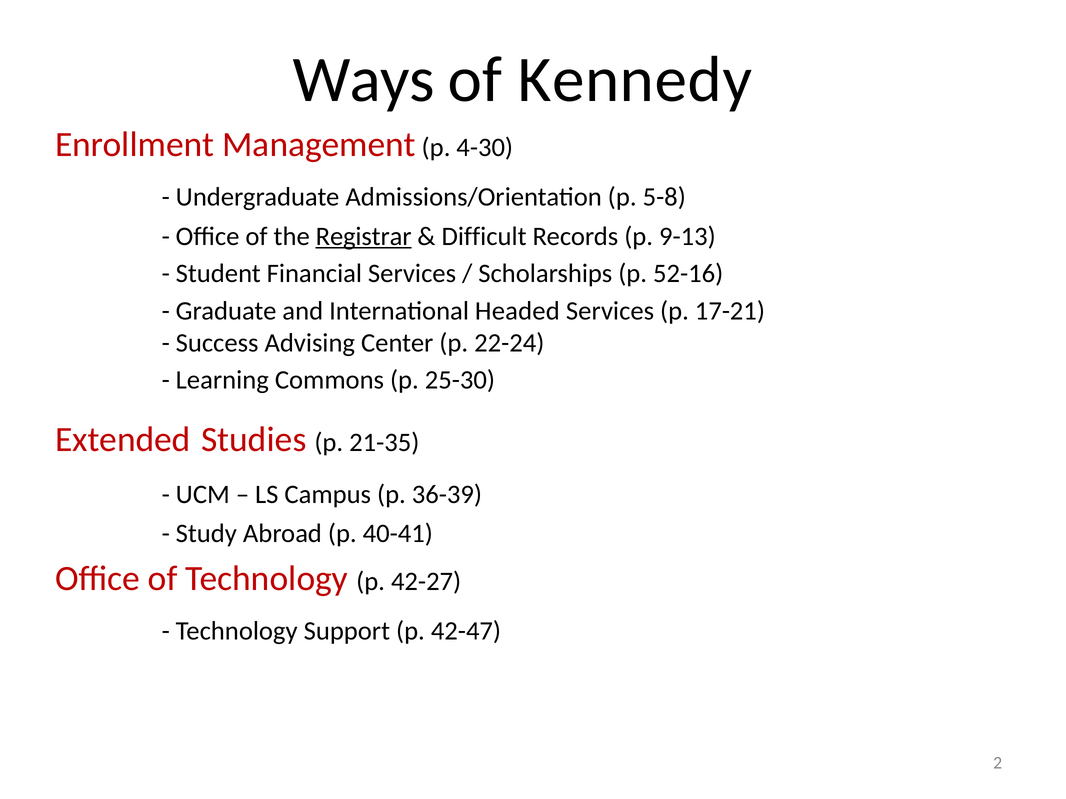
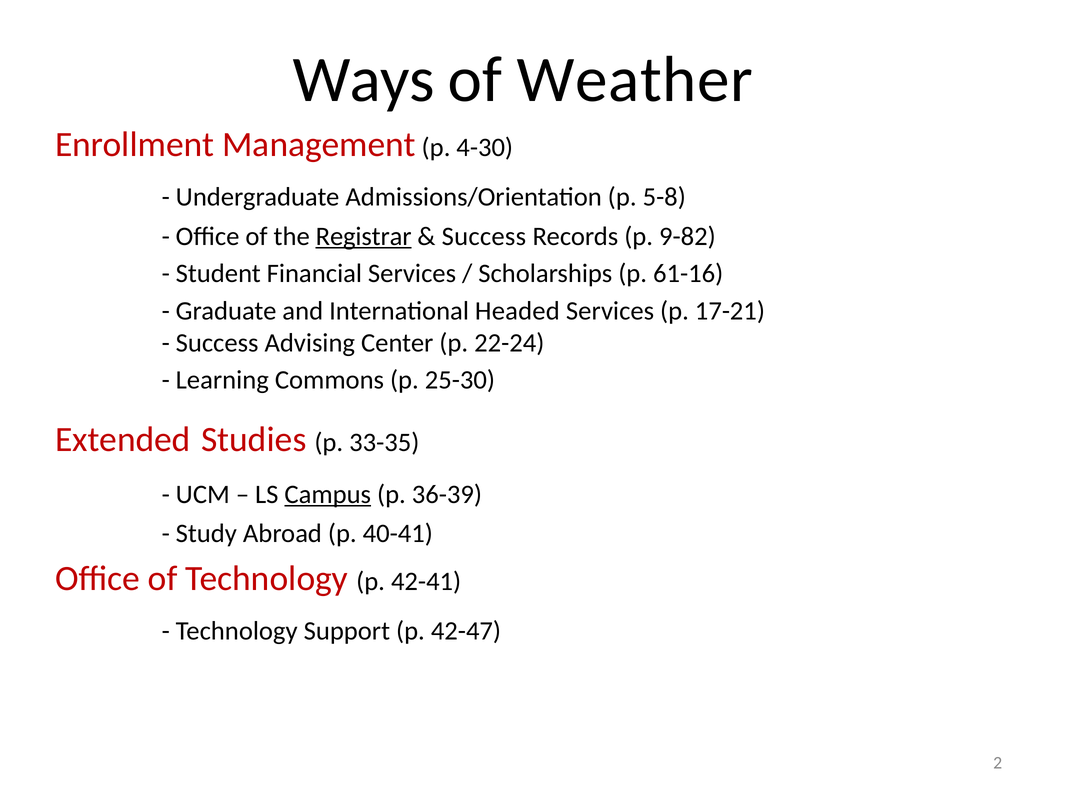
Kennedy: Kennedy -> Weather (635, 80)
Difficult: Difficult -> Success (484, 236)
9-13: 9-13 -> 9-82 (687, 236)
52-16: 52-16 -> 61-16 (688, 274)
21-35: 21-35 -> 33-35 (384, 443)
Campus underline: none -> present (328, 495)
42-27: 42-27 -> 42-41 (426, 582)
